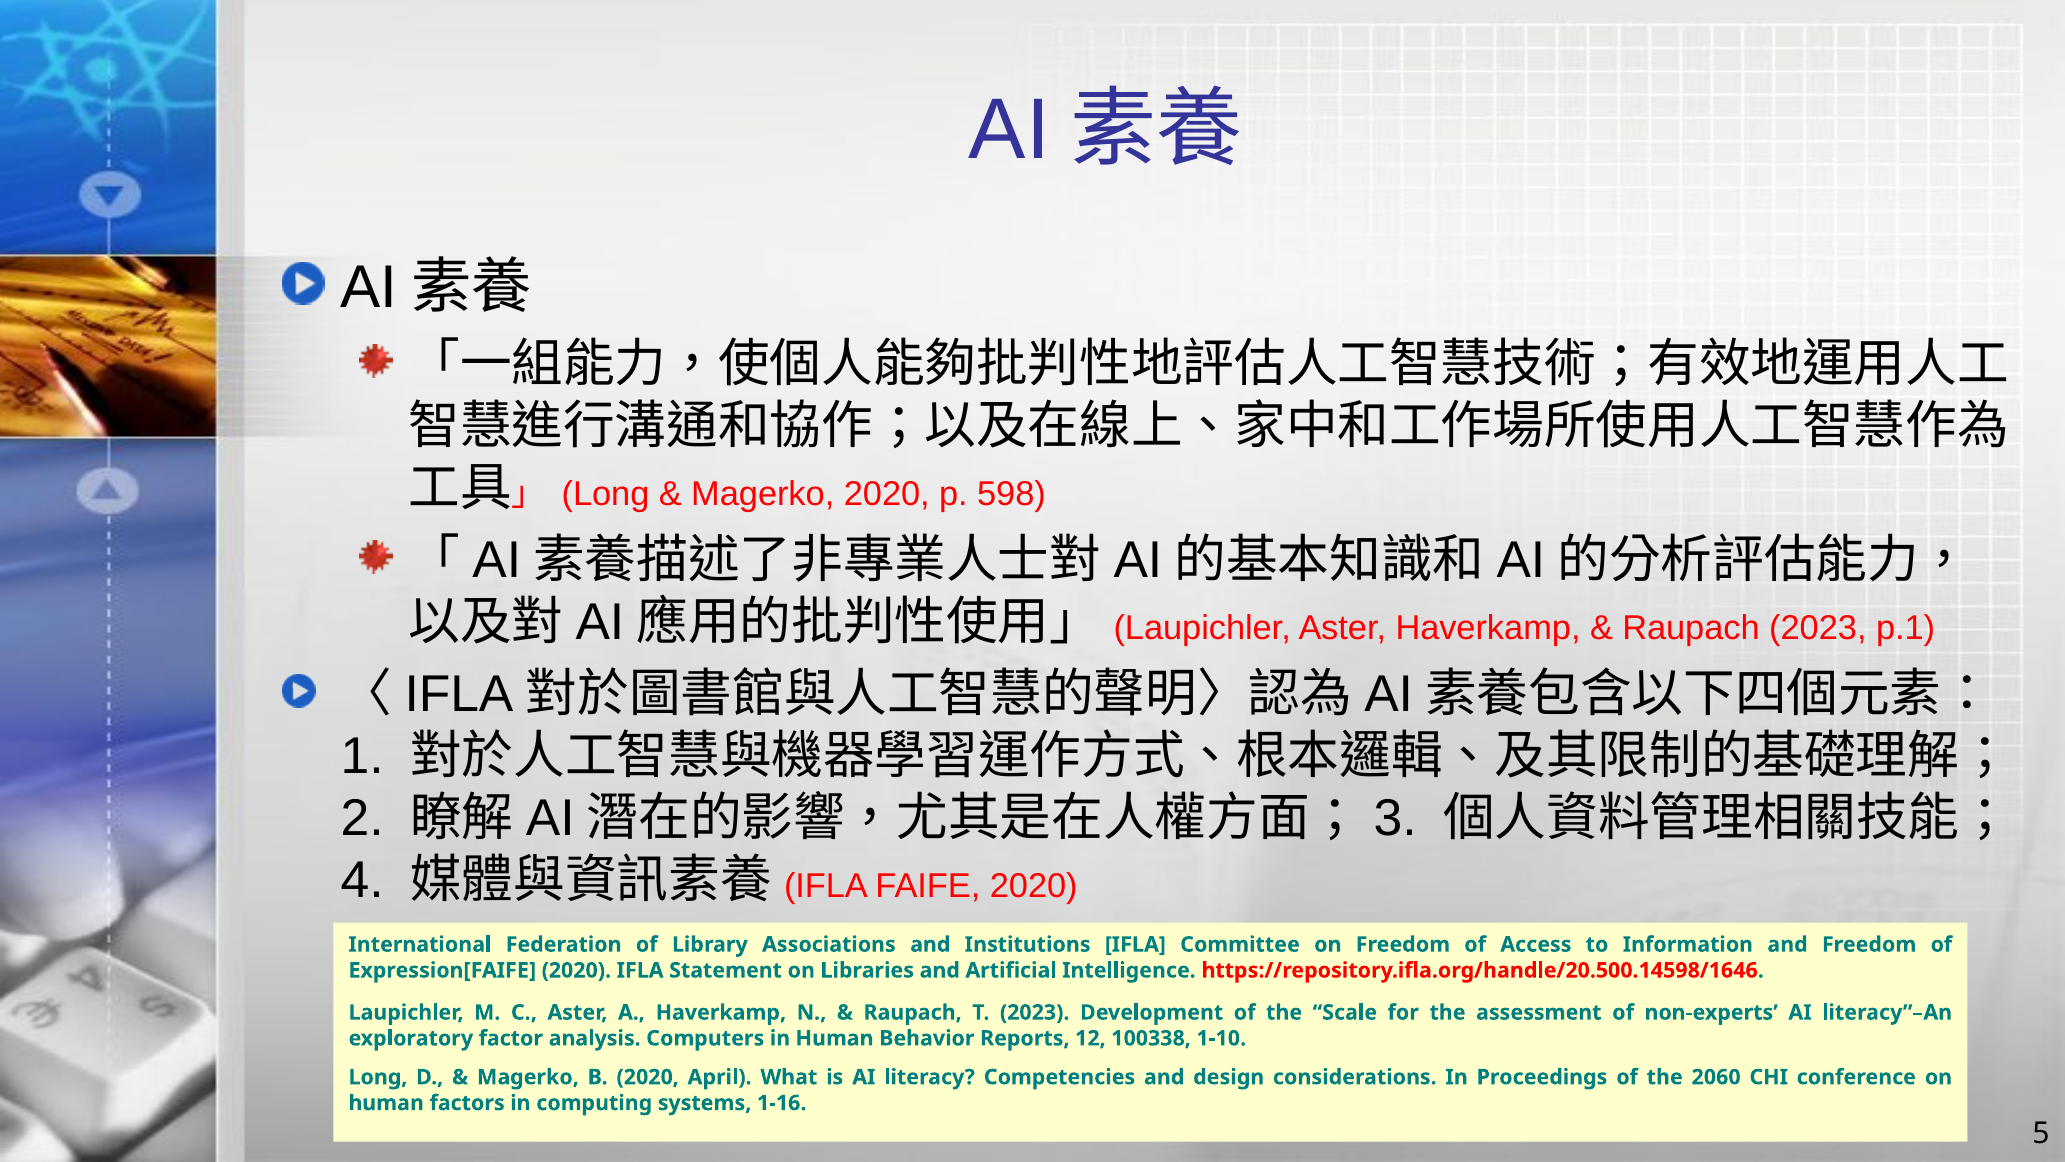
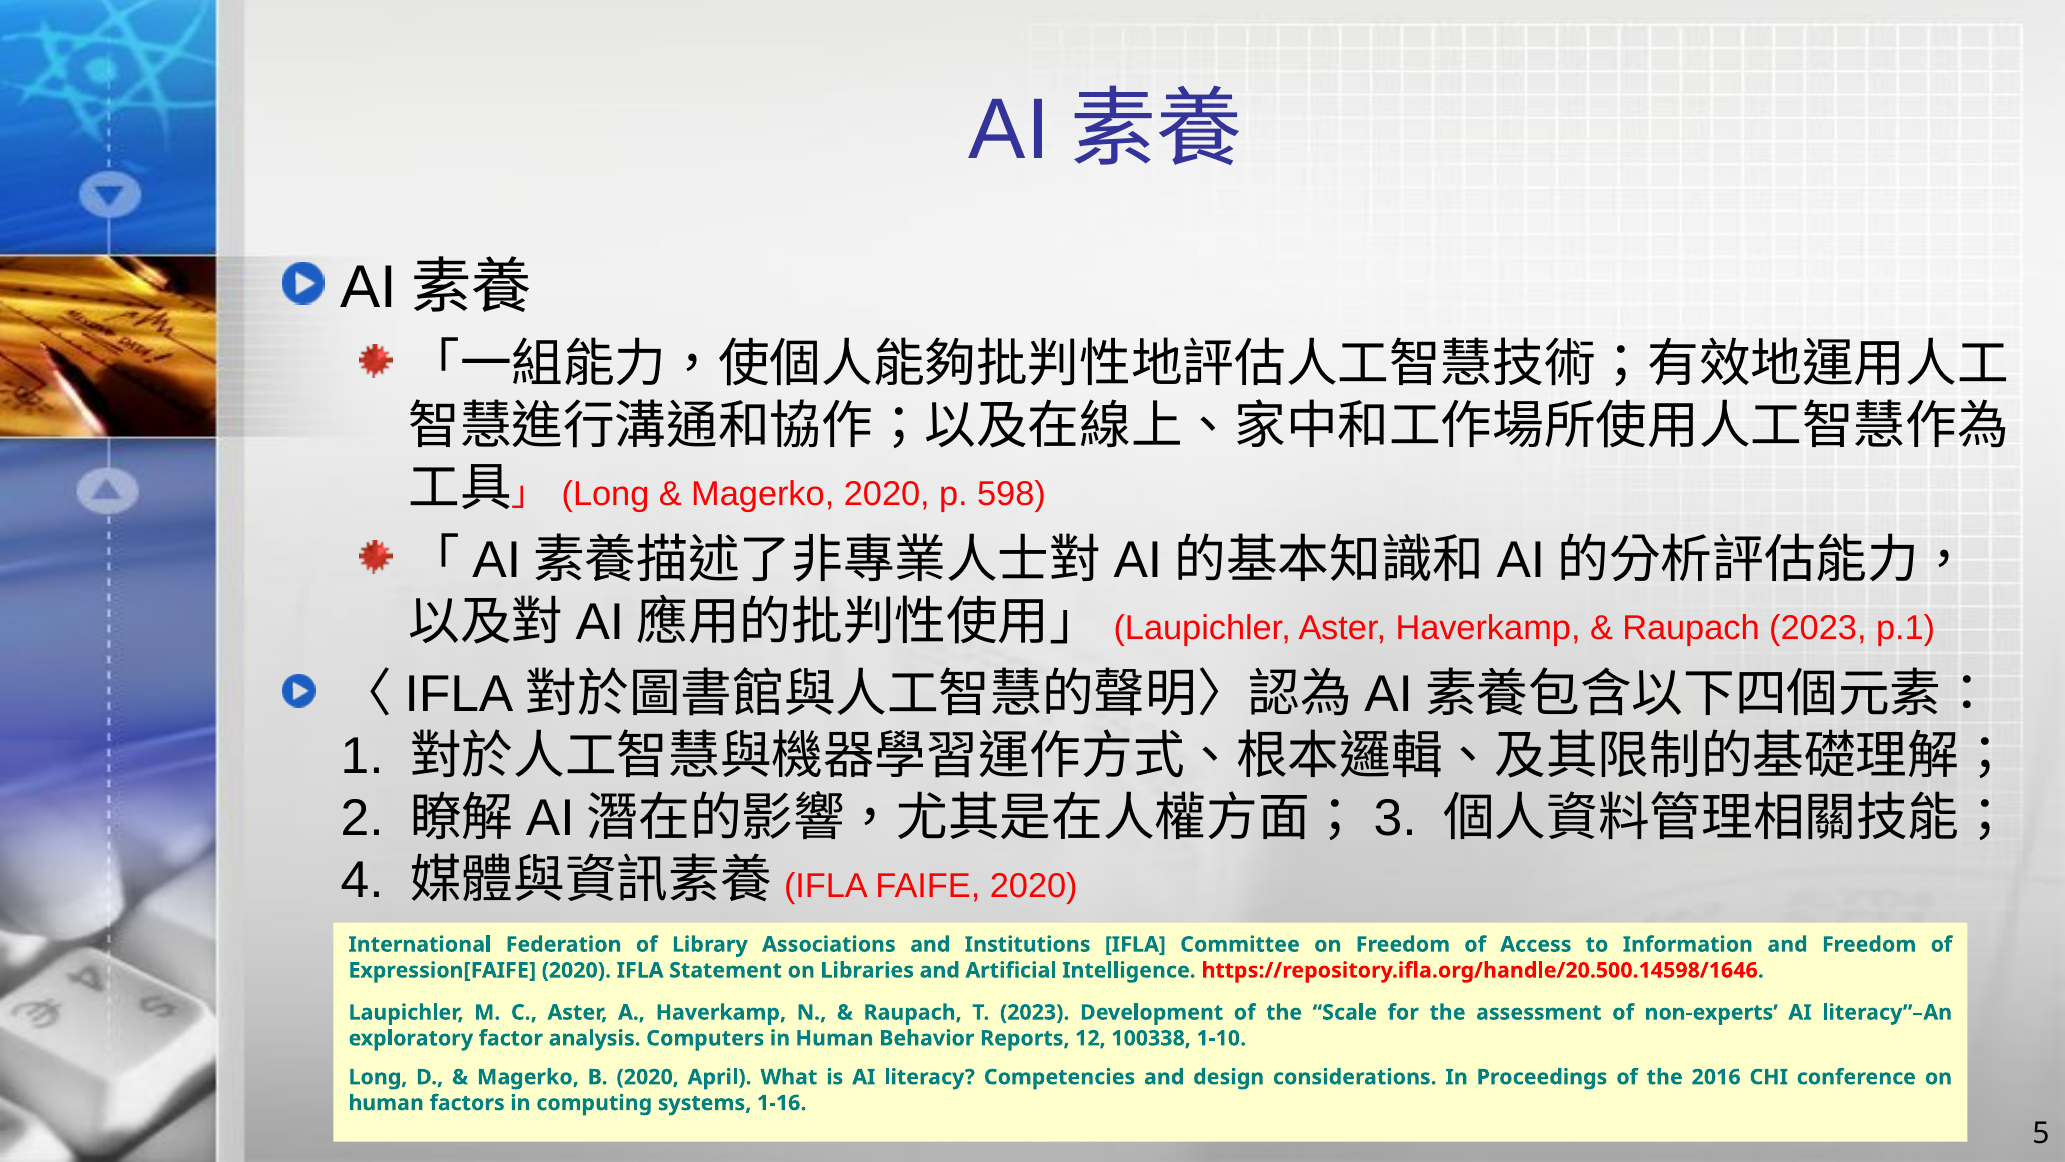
2060: 2060 -> 2016 (1716, 1077)
